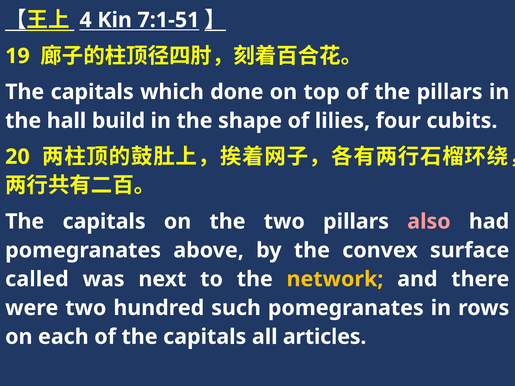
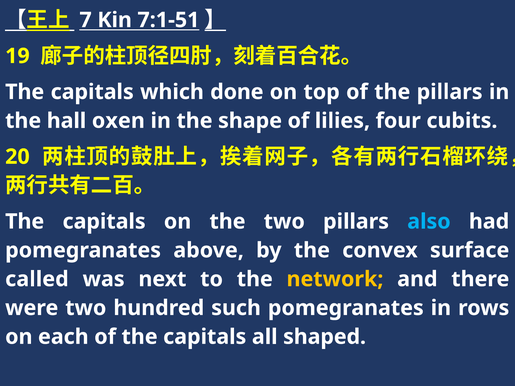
4: 4 -> 7 (86, 20)
build: build -> oxen (118, 121)
also colour: pink -> light blue (429, 222)
articles: articles -> shaped (325, 337)
